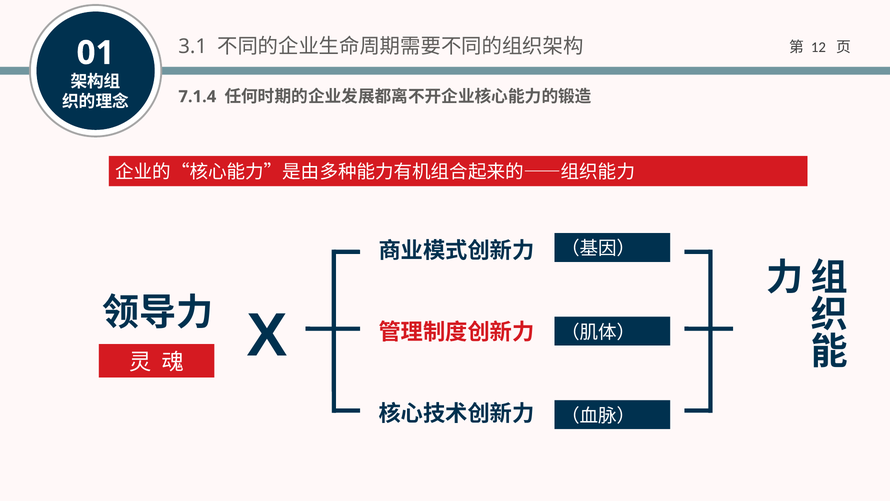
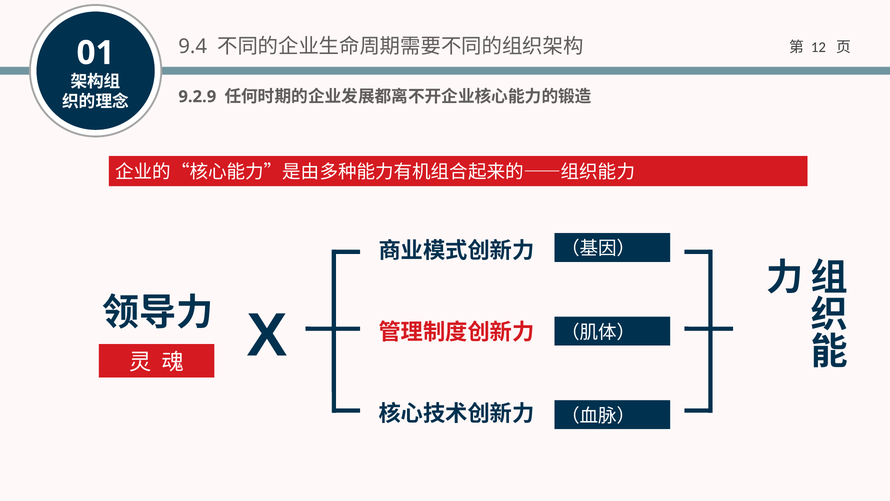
3.1: 3.1 -> 9.4 (193, 46)
7.1.4: 7.1.4 -> 9.2.9 (197, 97)
